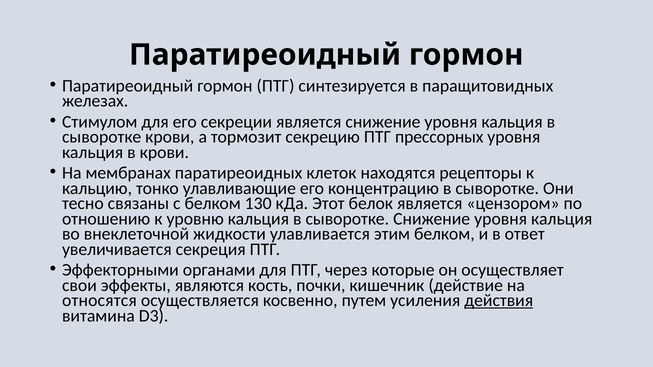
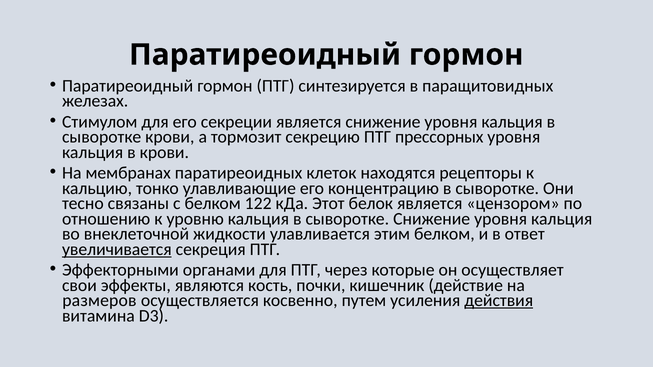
130: 130 -> 122 (258, 204)
увеличивается underline: none -> present (117, 249)
относятся: относятся -> размеров (99, 301)
